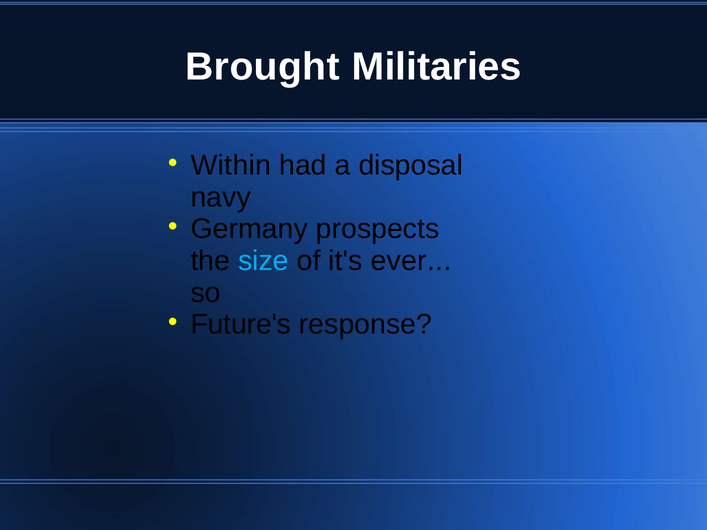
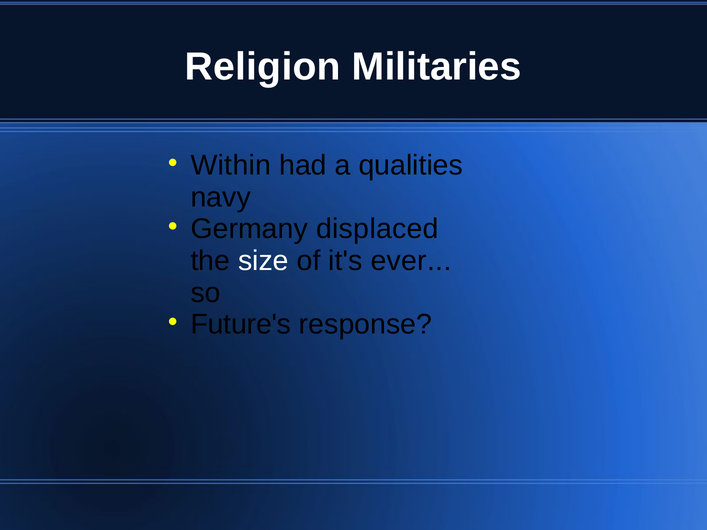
Brought: Brought -> Religion (263, 67)
disposal: disposal -> qualities (411, 166)
prospects: prospects -> displaced (377, 229)
size colour: light blue -> white (263, 261)
